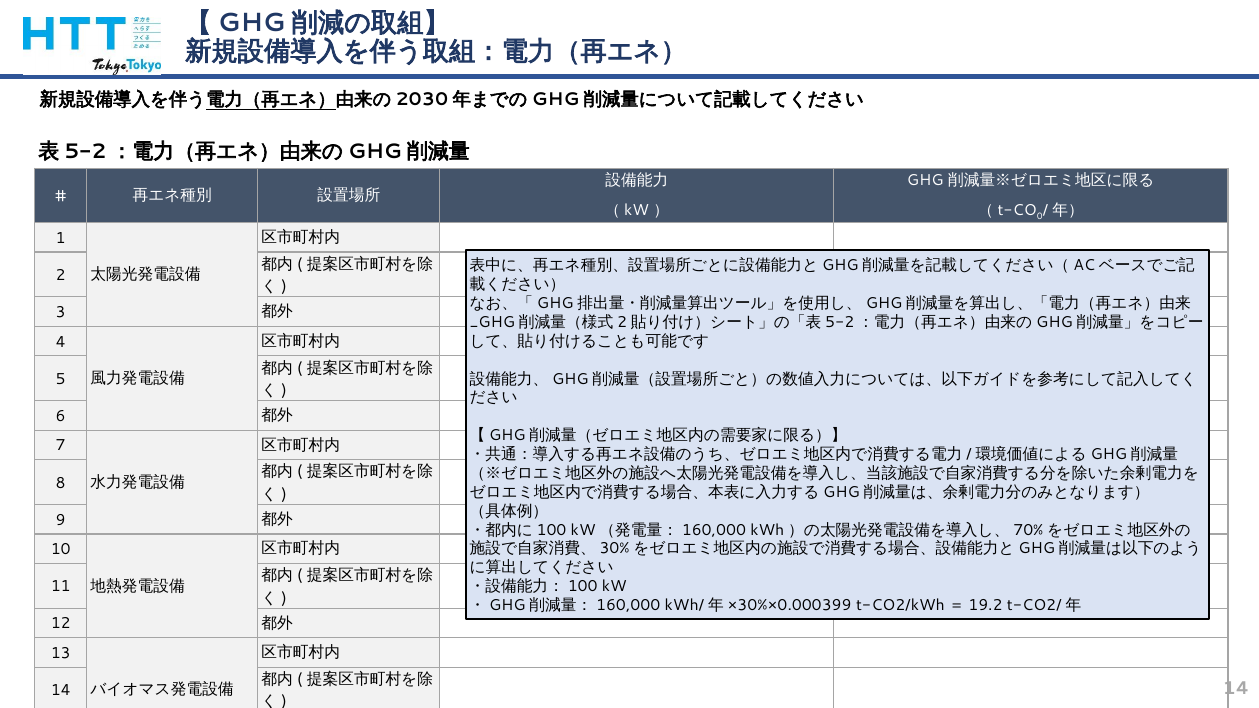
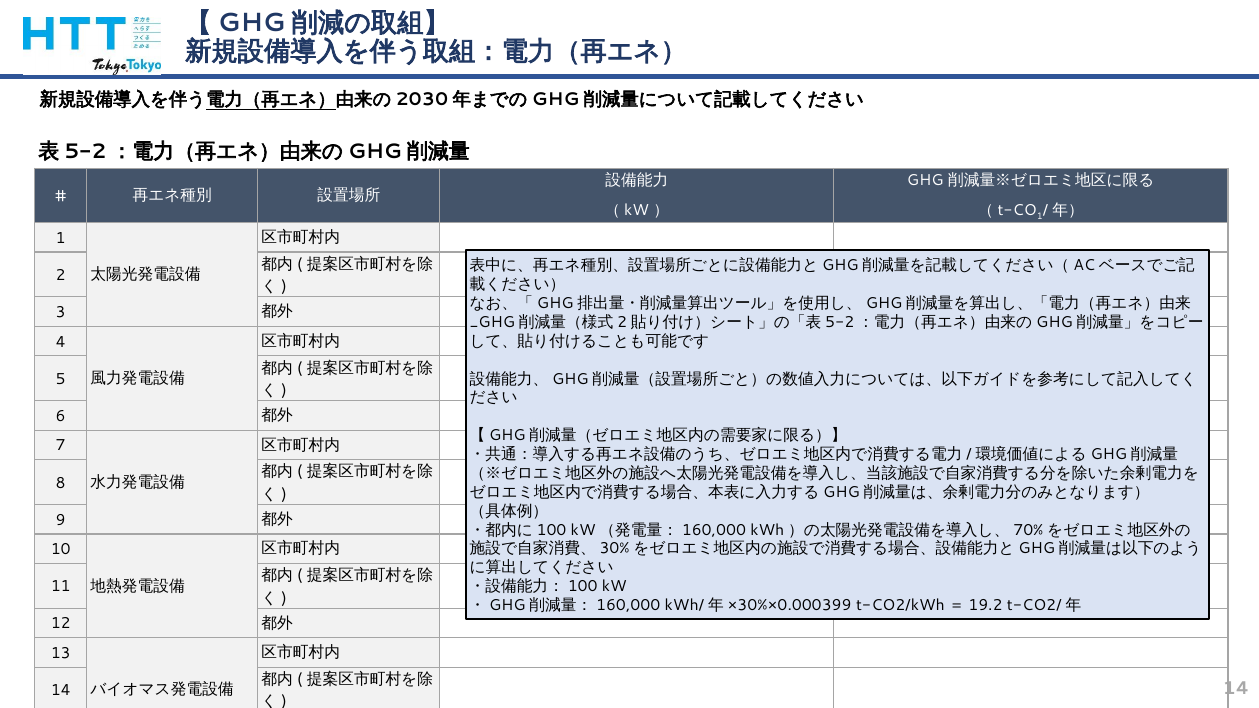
0: 0 -> 1 (1040, 216)
